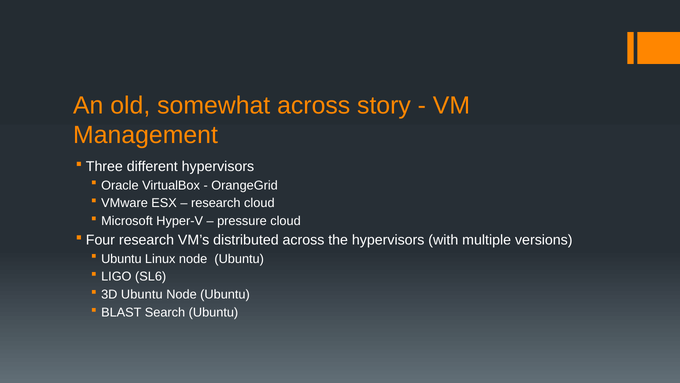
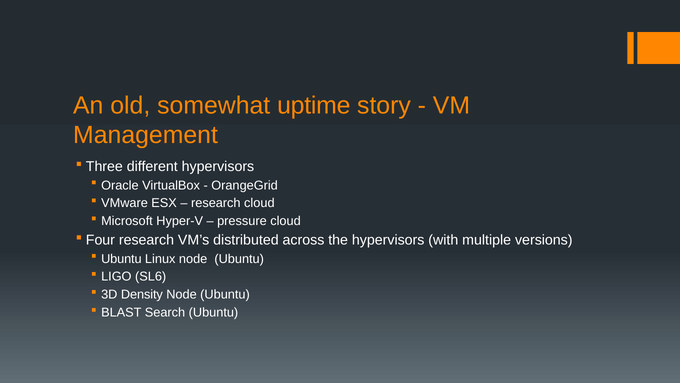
somewhat across: across -> uptime (314, 105)
3D Ubuntu: Ubuntu -> Density (142, 294)
